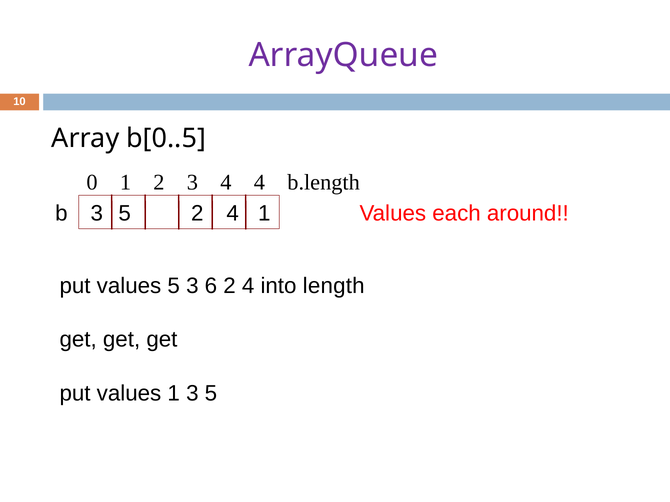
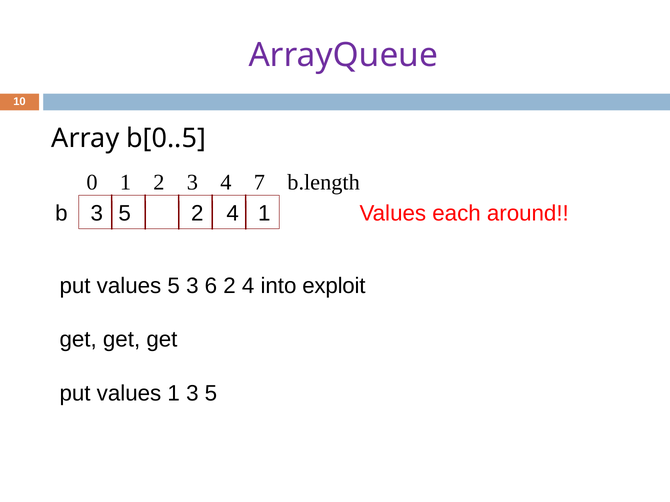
4 4: 4 -> 7 (259, 183)
length: length -> exploit (334, 286)
